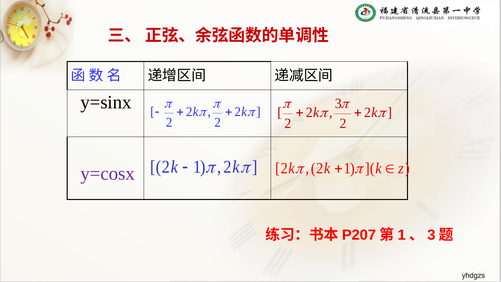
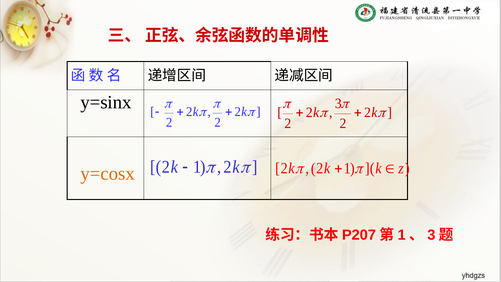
y=cosx colour: purple -> orange (108, 174)
